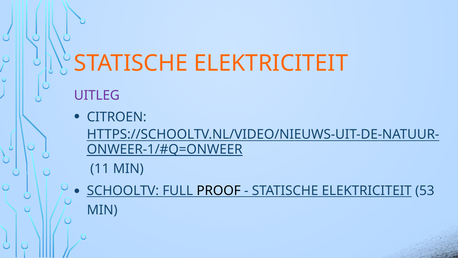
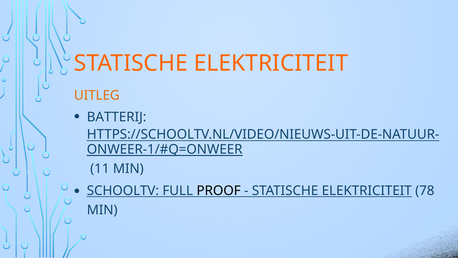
UITLEG colour: purple -> orange (97, 95)
CITROEN: CITROEN -> BATTERIJ (117, 117)
53: 53 -> 78 (425, 190)
